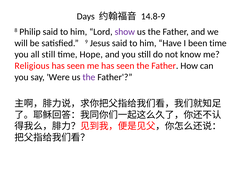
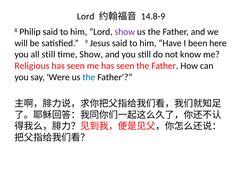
Days: Days -> Lord (86, 16)
been time: time -> here (218, 43)
time Hope: Hope -> Show (91, 54)
the colour: purple -> blue (89, 77)
